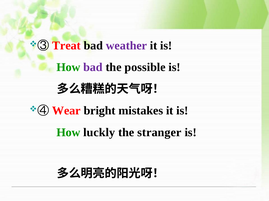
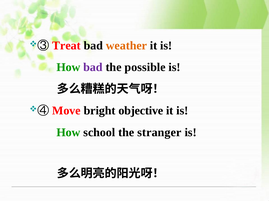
weather colour: purple -> orange (126, 46)
Wear: Wear -> Move (66, 111)
mistakes: mistakes -> objective (141, 111)
luckly: luckly -> school (99, 133)
